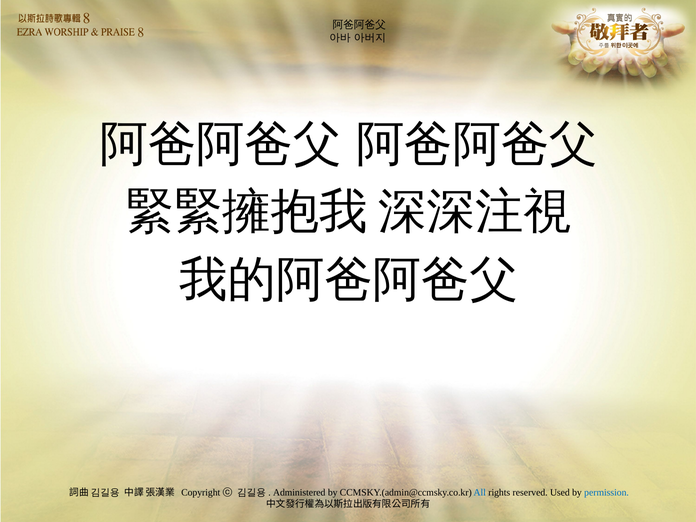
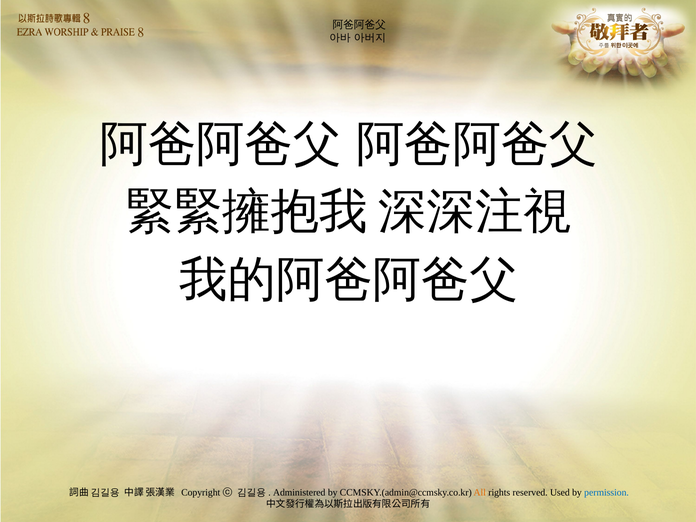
All colour: blue -> orange (480, 493)
